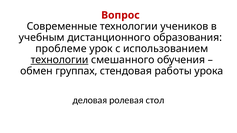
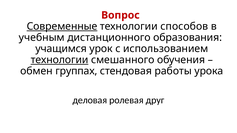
Современные underline: none -> present (62, 26)
учеников: учеников -> способов (184, 26)
проблеме: проблеме -> учащимся (61, 49)
стол: стол -> друг (155, 100)
